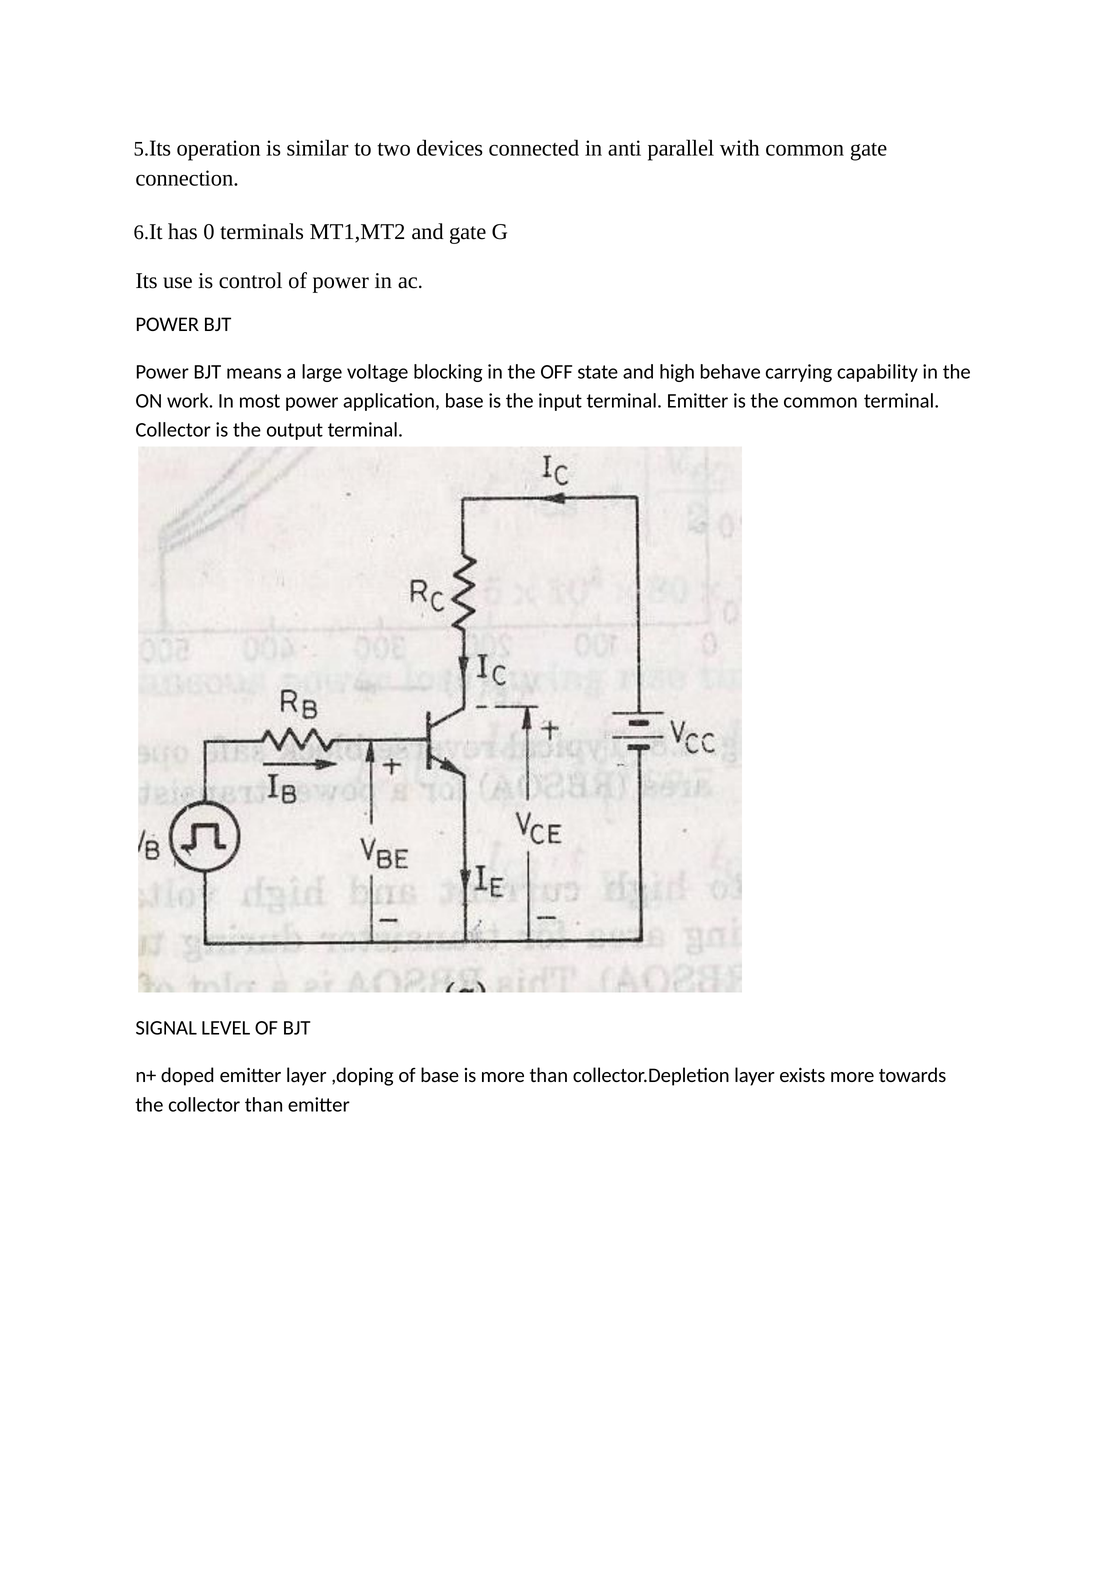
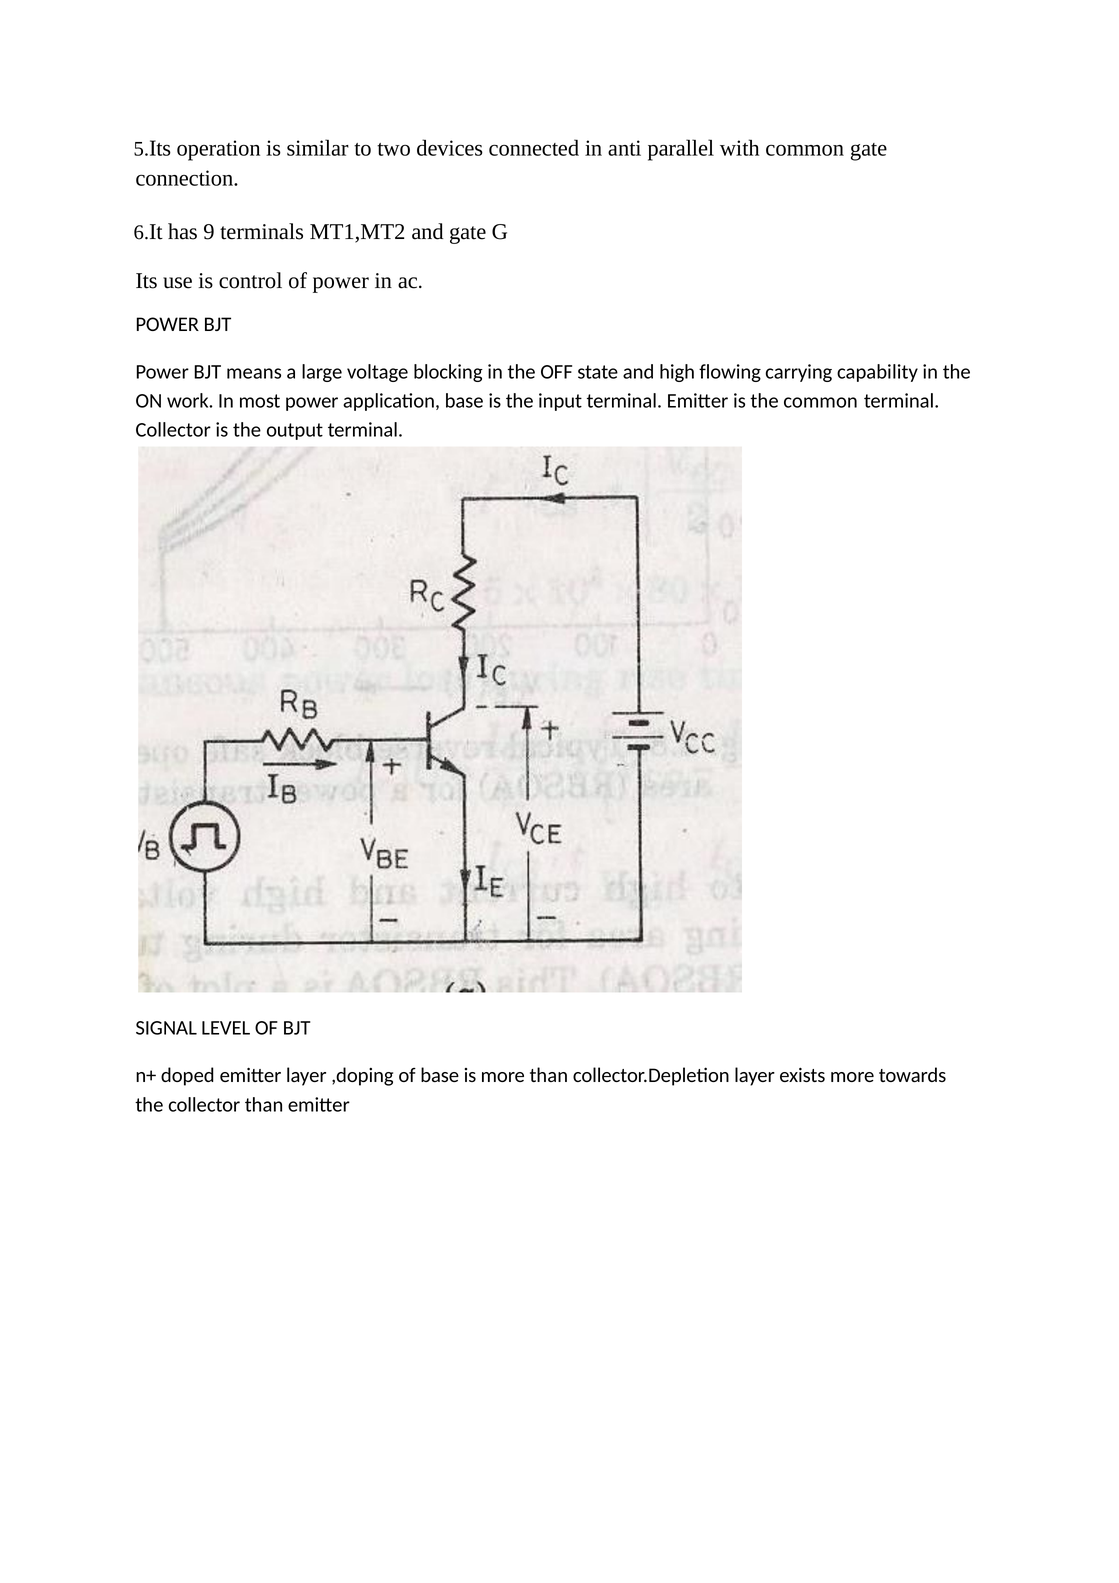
0: 0 -> 9 (209, 232)
behave: behave -> flowing (730, 372)
